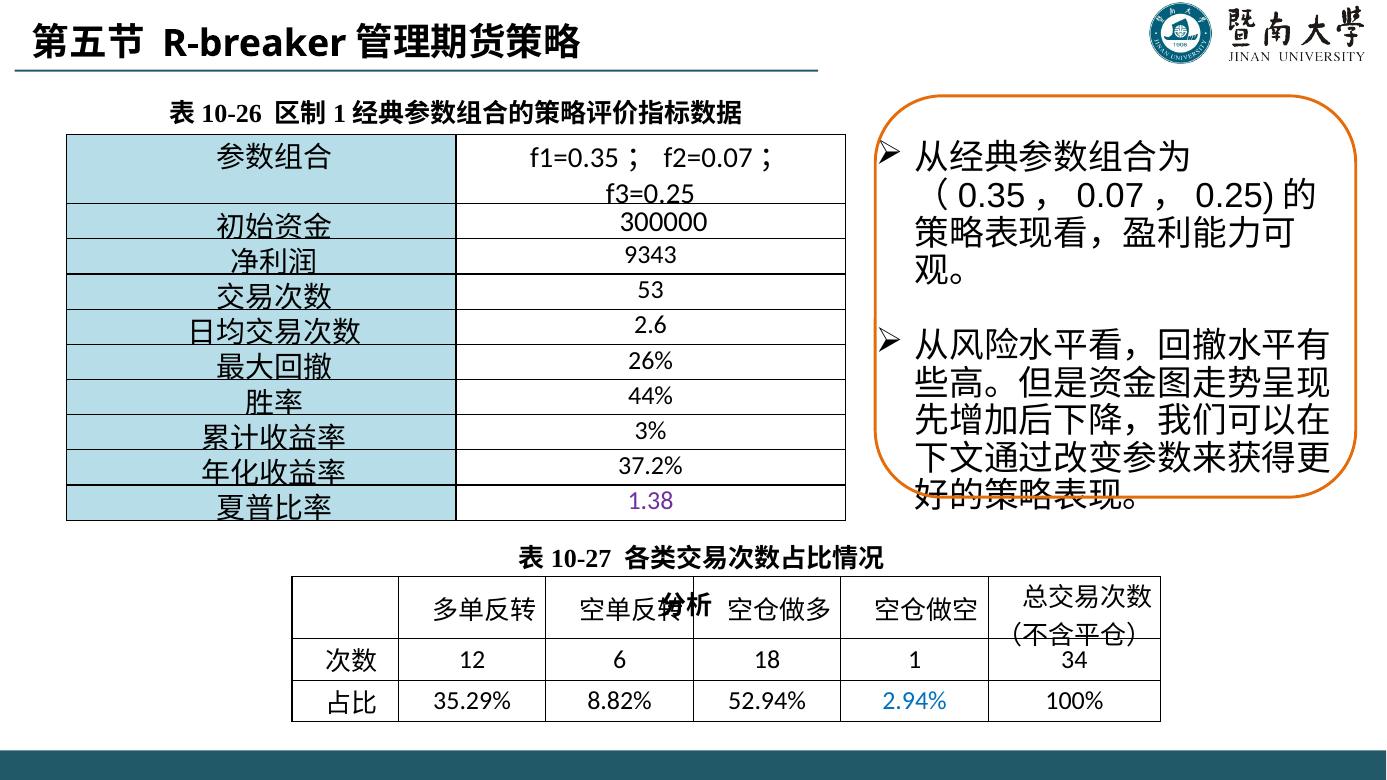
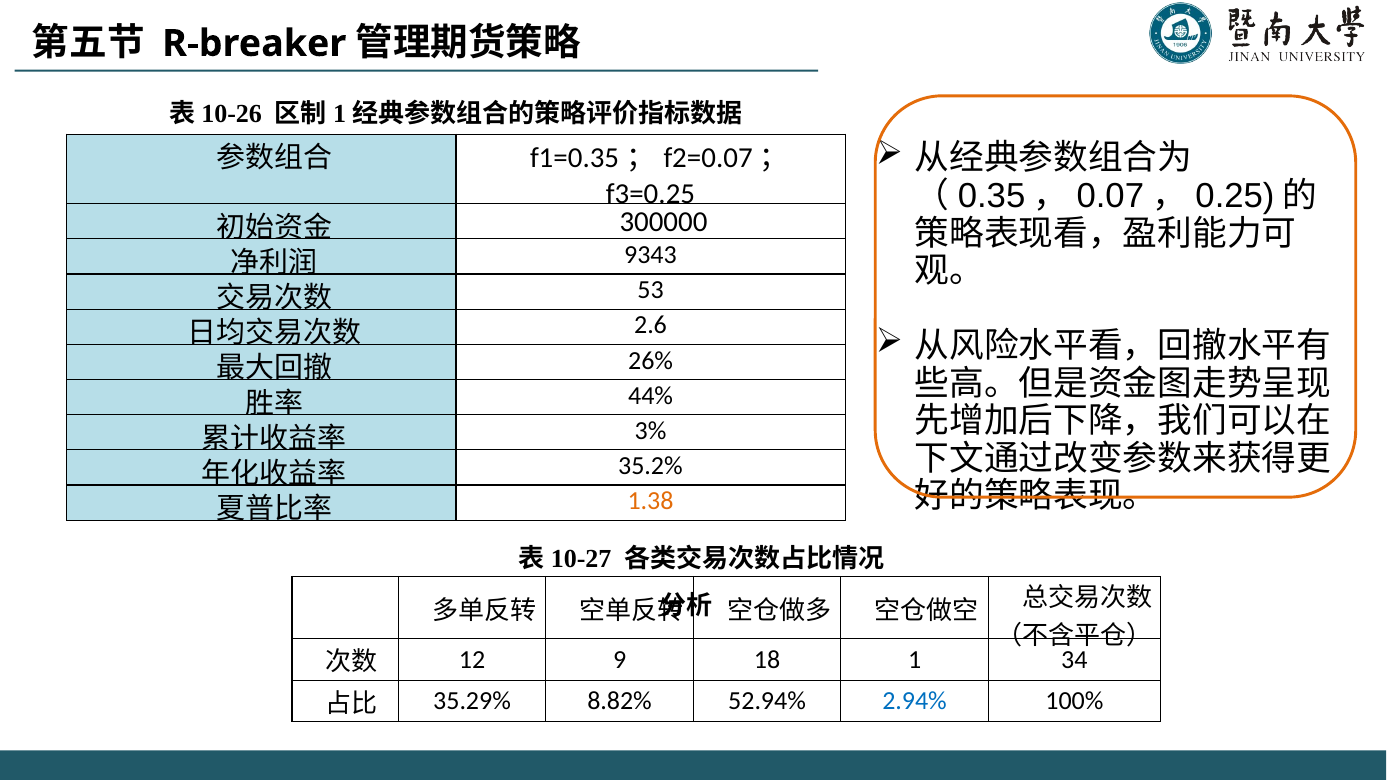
37.2%: 37.2% -> 35.2% (650, 466)
1.38 colour: purple -> orange (651, 502)
6: 6 -> 9 (620, 660)
